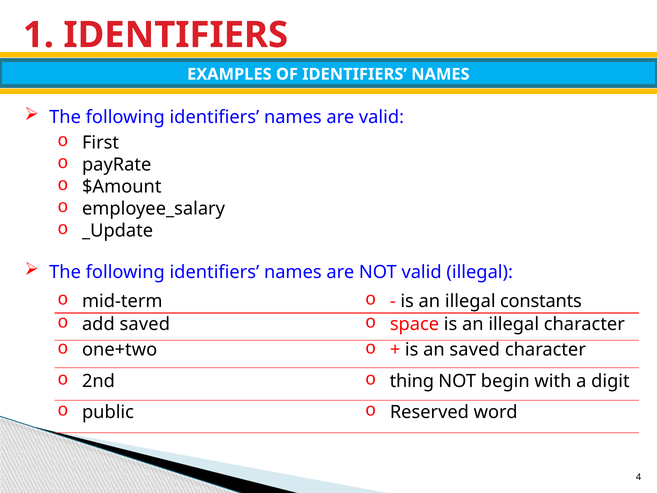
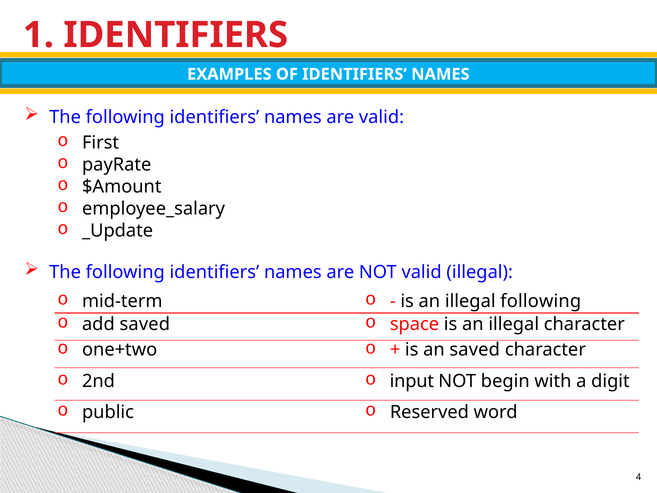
illegal constants: constants -> following (541, 301)
thing: thing -> input (412, 381)
